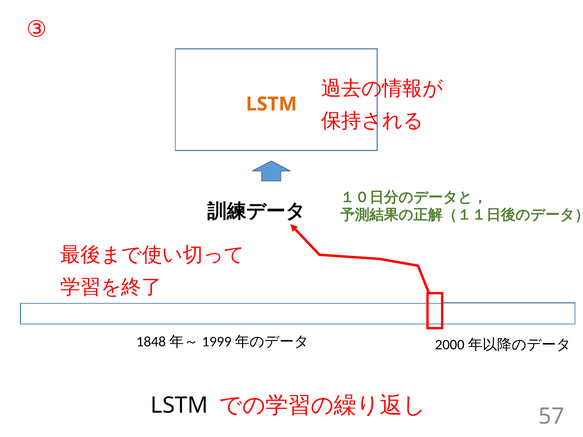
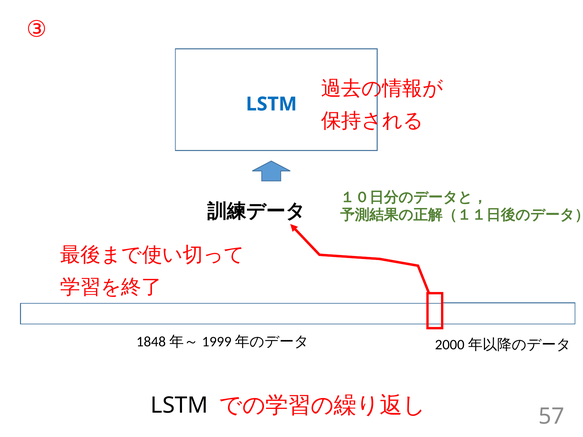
LSTM colour: orange -> blue (271, 104)
